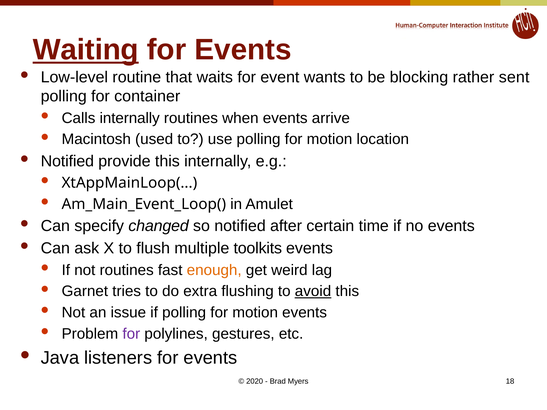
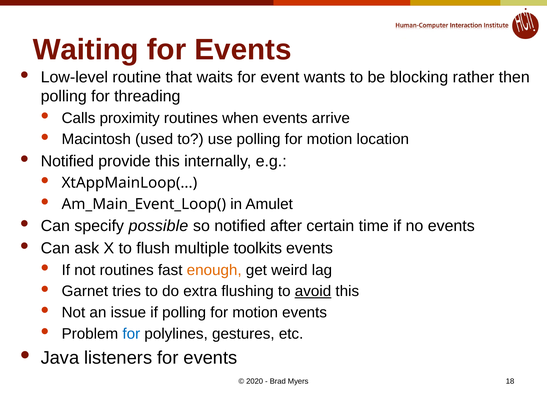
Waiting underline: present -> none (86, 50)
sent: sent -> then (514, 77)
container: container -> threading (147, 96)
Calls internally: internally -> proximity (130, 118)
changed: changed -> possible (158, 226)
for colour: purple -> blue (131, 334)
